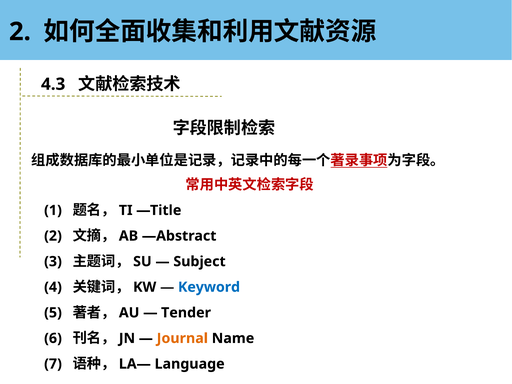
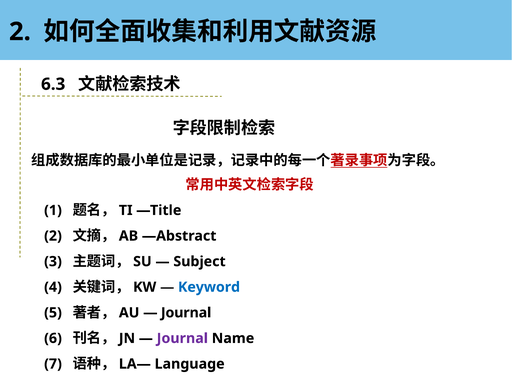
4.3: 4.3 -> 6.3 (53, 84)
Tender: Tender -> Journal (186, 313)
Journal colour: orange -> purple (182, 338)
